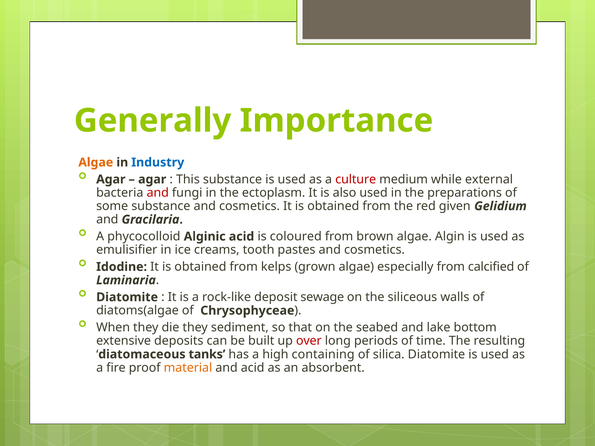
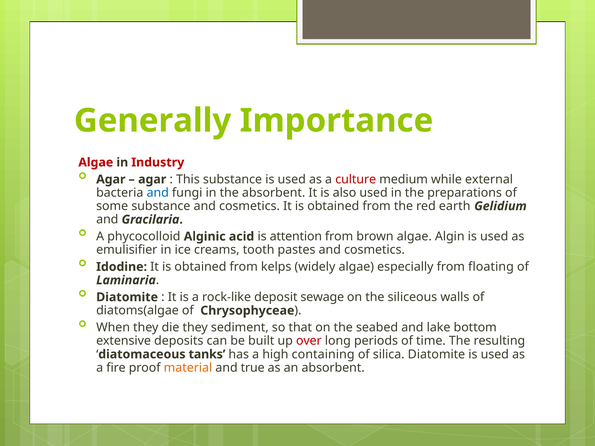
Algae colour: orange -> red (96, 162)
Industry colour: blue -> red (158, 162)
and colour: red -> blue (158, 193)
the ectoplasm: ectoplasm -> absorbent (274, 193)
given: given -> earth (455, 206)
coloured: coloured -> attention (296, 237)
grown: grown -> widely (315, 267)
calcified: calcified -> floating (491, 267)
and acid: acid -> true (253, 368)
